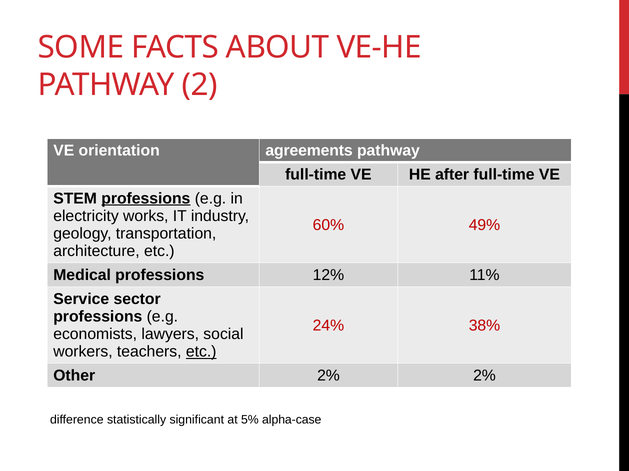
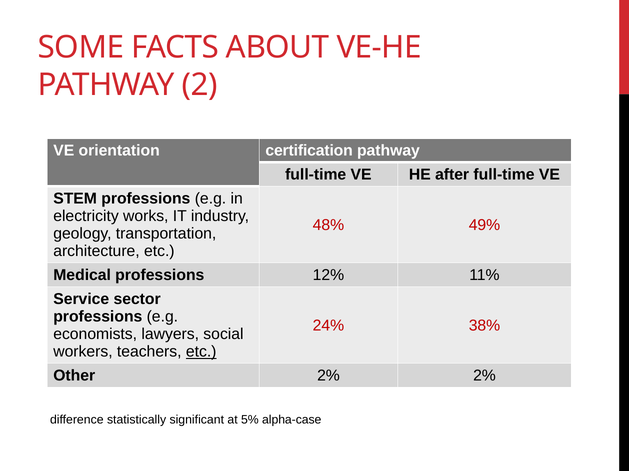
agreements: agreements -> certification (309, 151)
professions underline: present -> none (146, 199)
60%: 60% -> 48% (328, 225)
